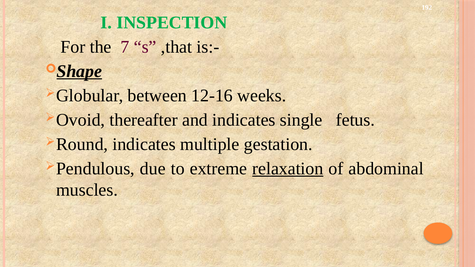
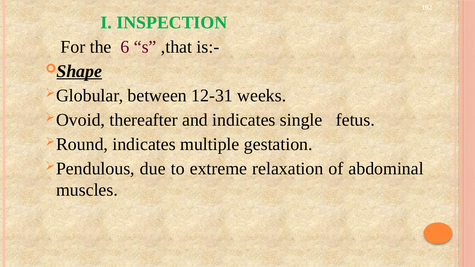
7: 7 -> 6 (125, 47)
12-16: 12-16 -> 12-31 (212, 96)
relaxation underline: present -> none (288, 169)
